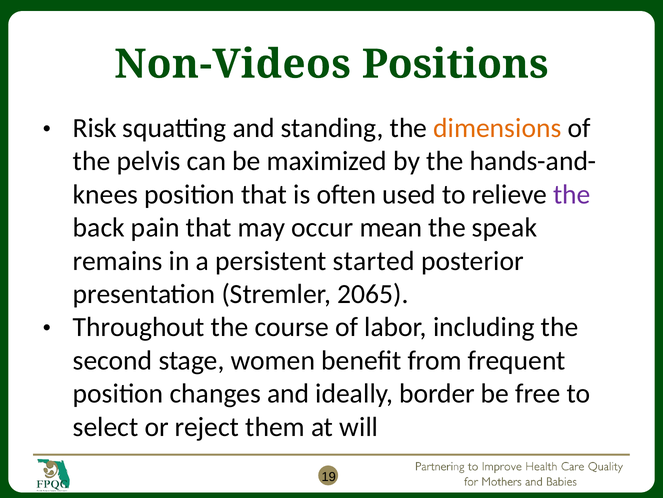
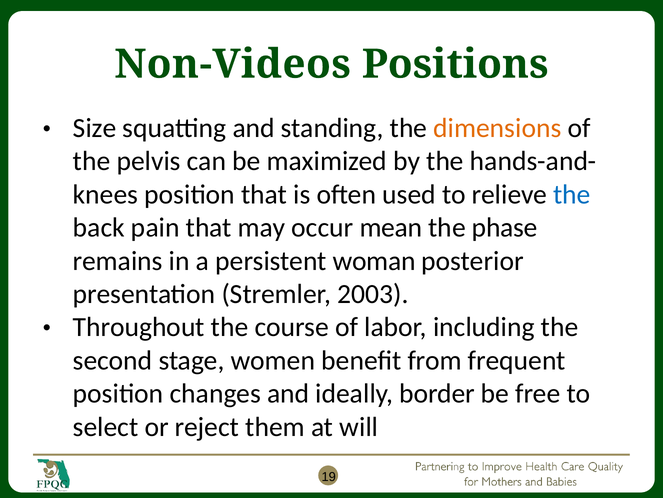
Risk: Risk -> Size (95, 128)
the colour: purple -> blue (572, 194)
speak: speak -> phase (505, 227)
started: started -> woman (374, 261)
2065: 2065 -> 2003 (373, 294)
